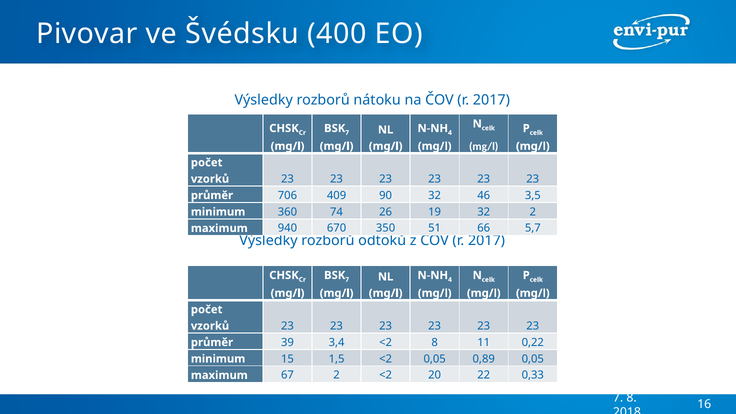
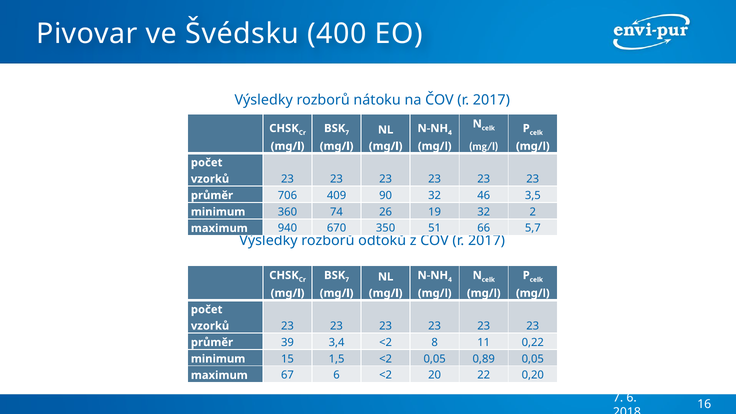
67 2: 2 -> 6 (337, 375)
0,33: 0,33 -> 0,20 (533, 375)
7 8: 8 -> 6 (632, 398)
